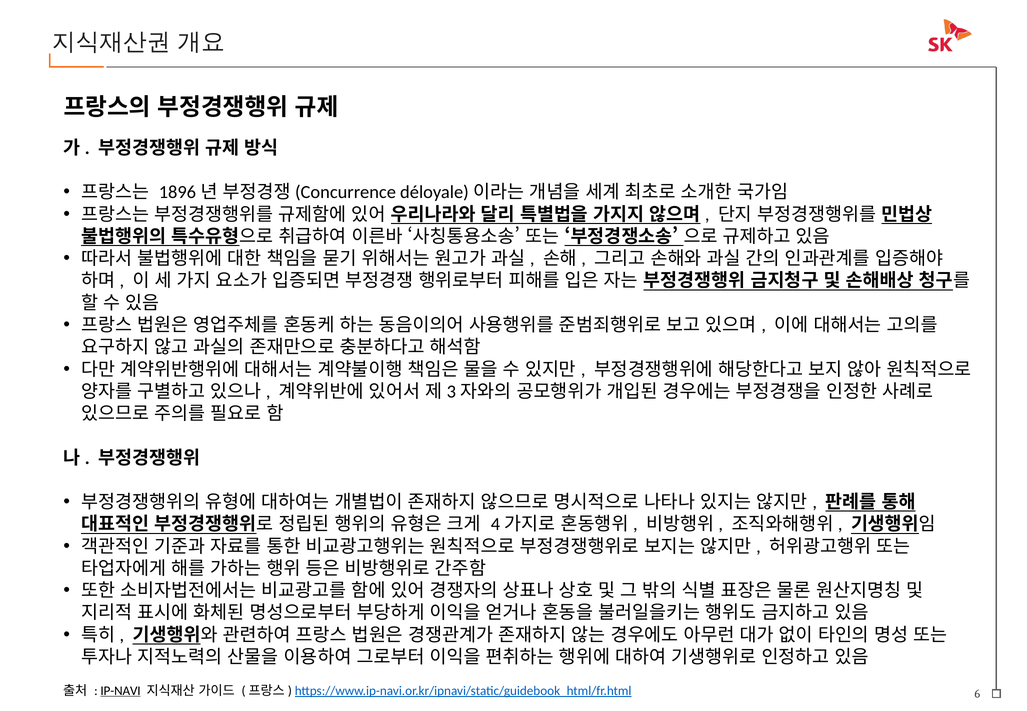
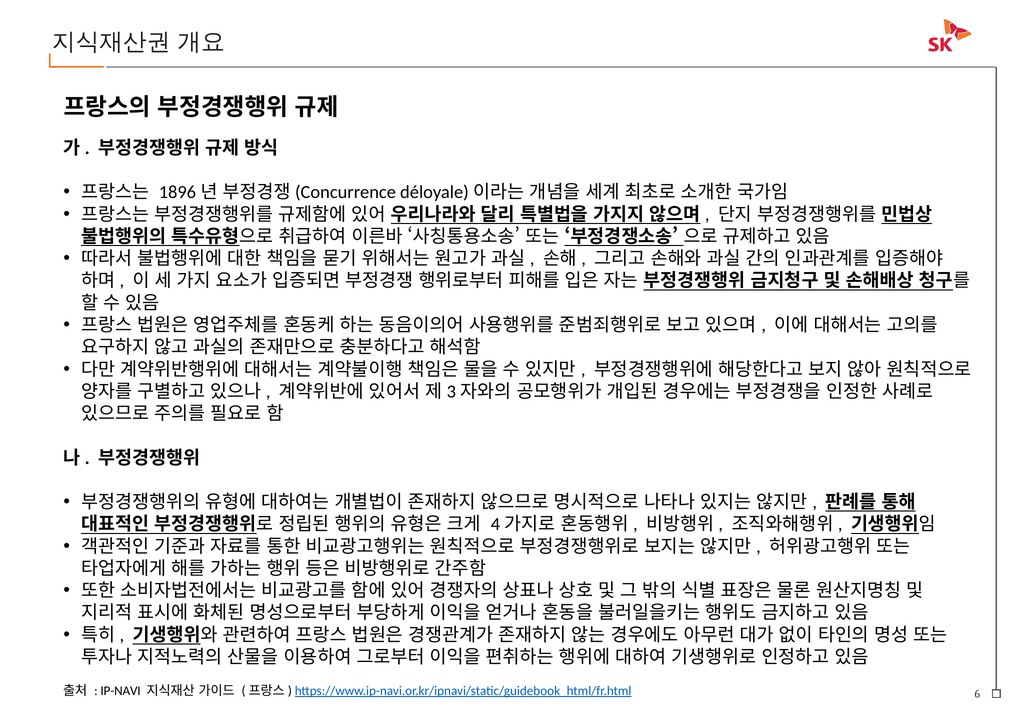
IP-NAVI underline: present -> none (121, 691)
